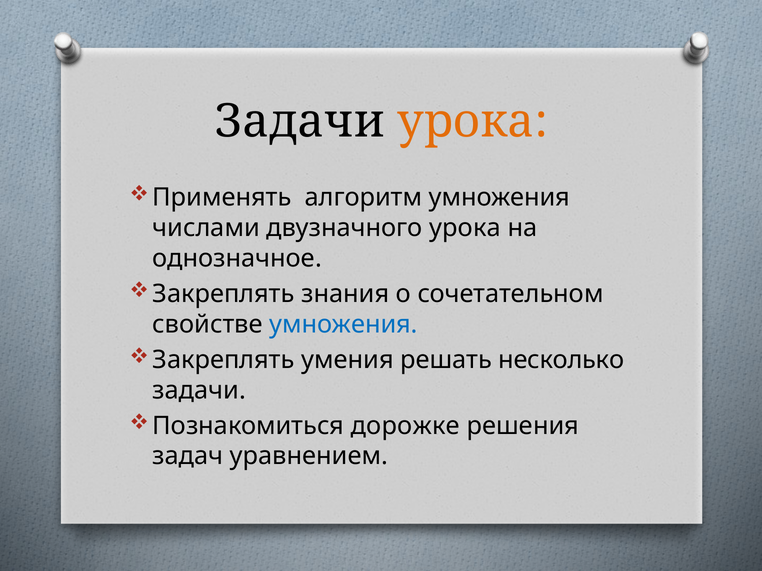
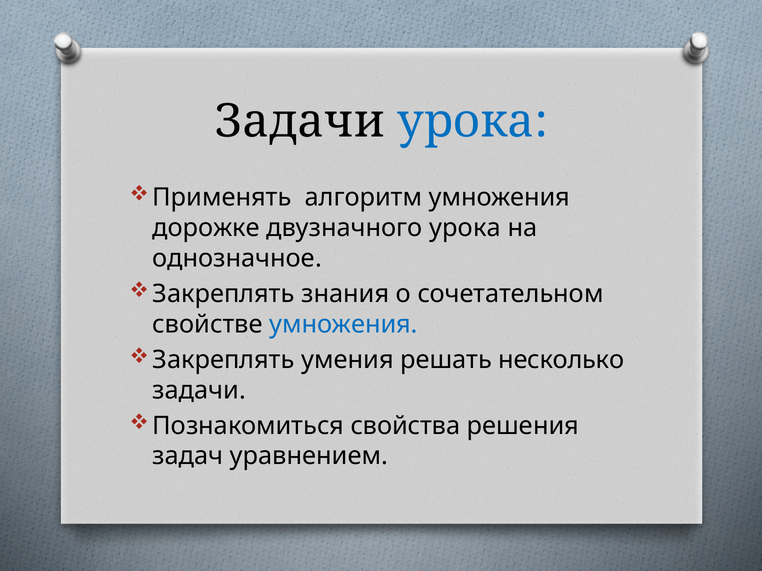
урока colour: orange -> blue (473, 121)
числами: числами -> дорожке (206, 228)
дорожке: дорожке -> свойства (405, 426)
